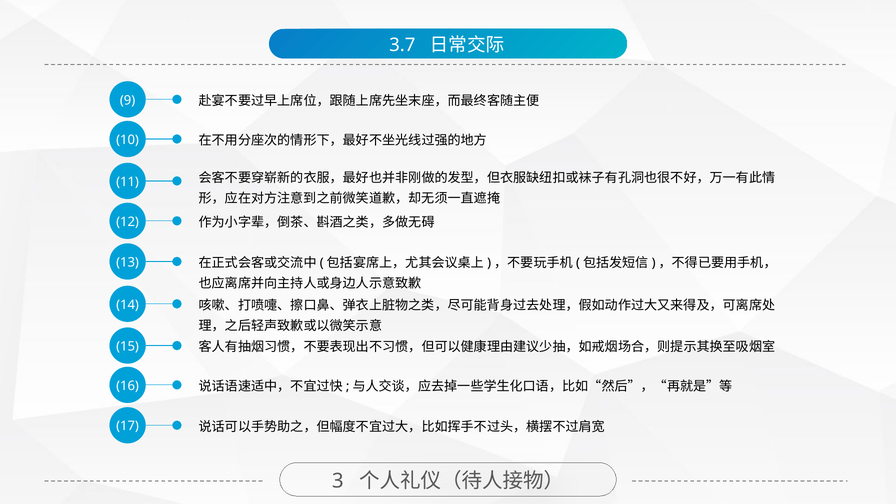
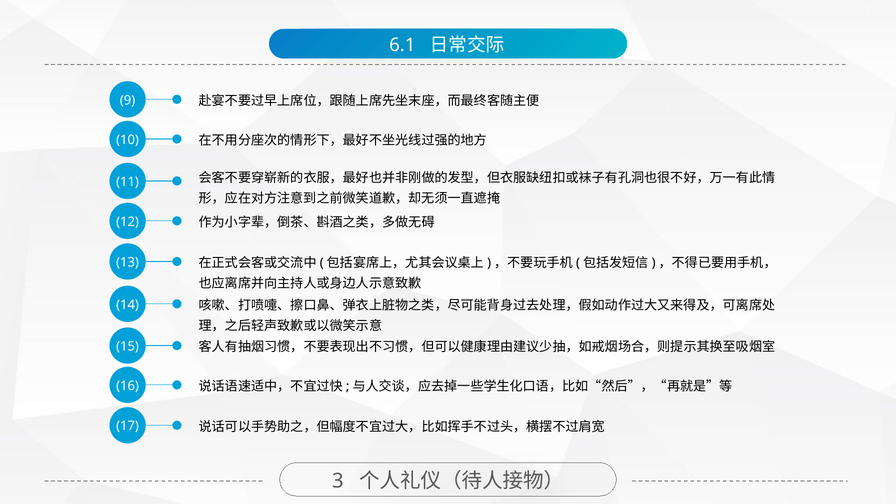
3.7: 3.7 -> 6.1 (402, 45)
